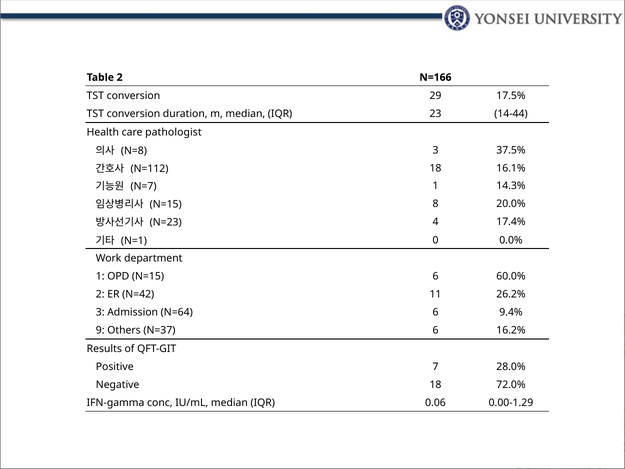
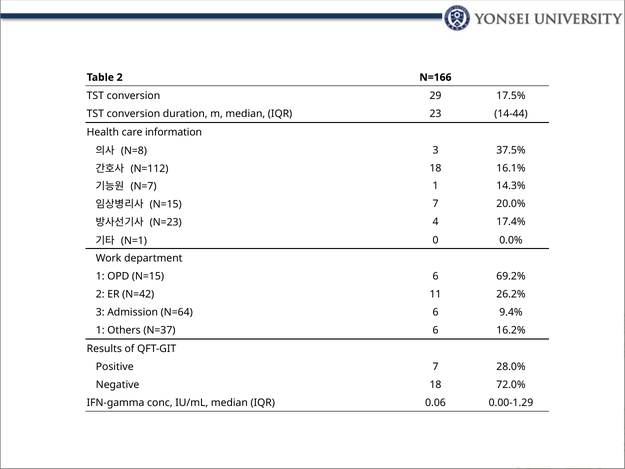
pathologist: pathologist -> information (174, 132)
N=15 8: 8 -> 7 (436, 204)
60.0%: 60.0% -> 69.2% (511, 276)
9: 9 -> 1 (100, 330)
